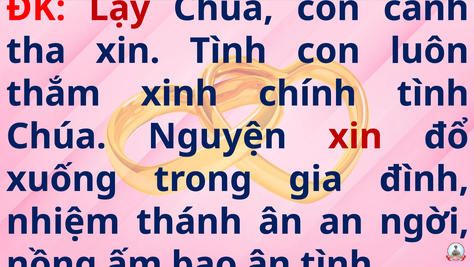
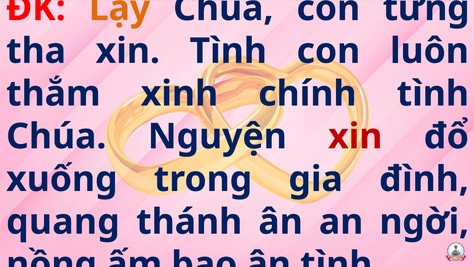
Lạy colour: red -> orange (119, 8)
cánh: cánh -> từng (426, 8)
nhiệm: nhiệm -> quang (63, 222)
